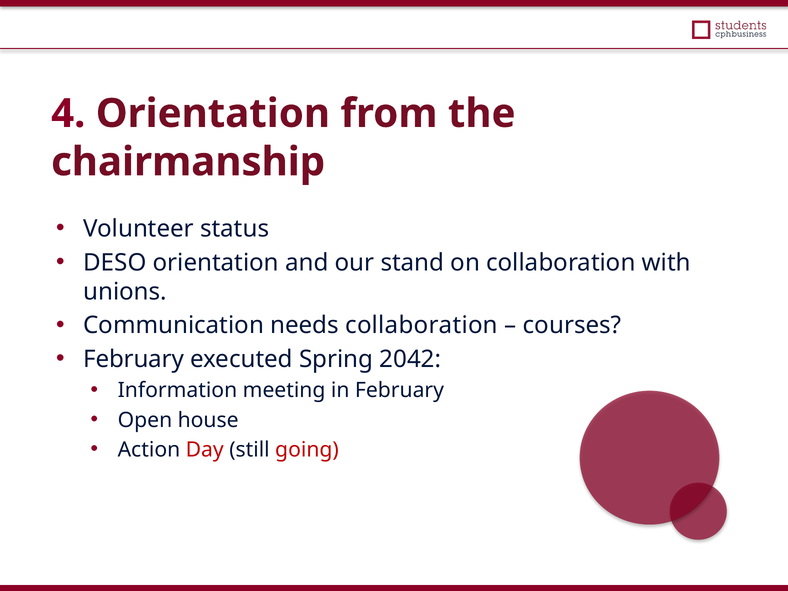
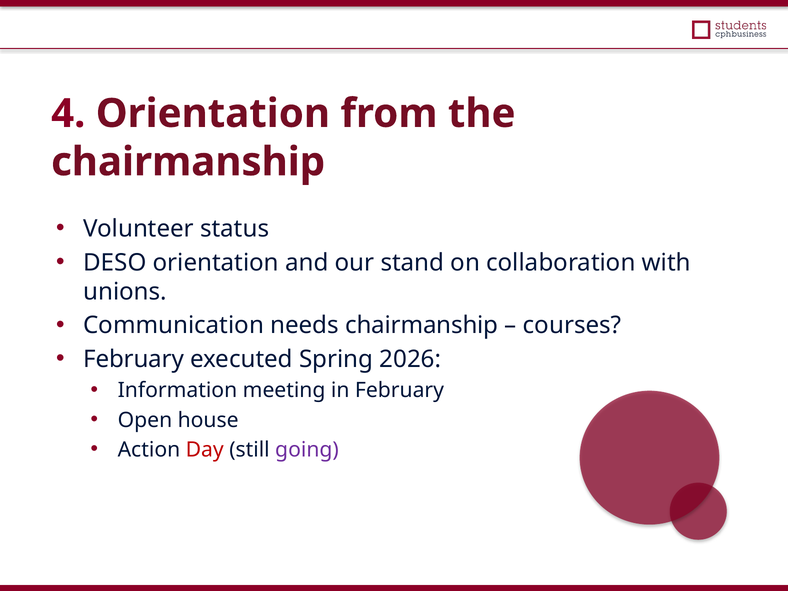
needs collaboration: collaboration -> chairmanship (422, 325)
2042: 2042 -> 2026 (410, 359)
going colour: red -> purple (307, 449)
